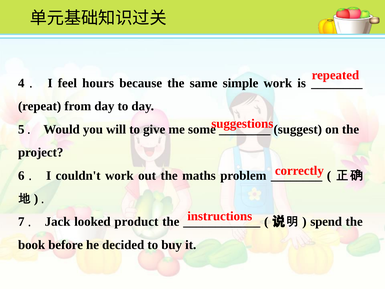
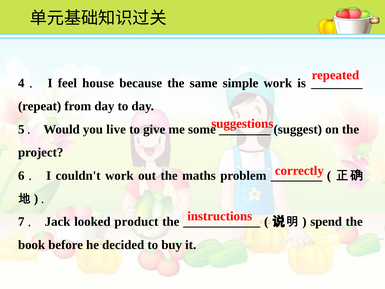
hours: hours -> house (98, 83)
will: will -> live (116, 129)
